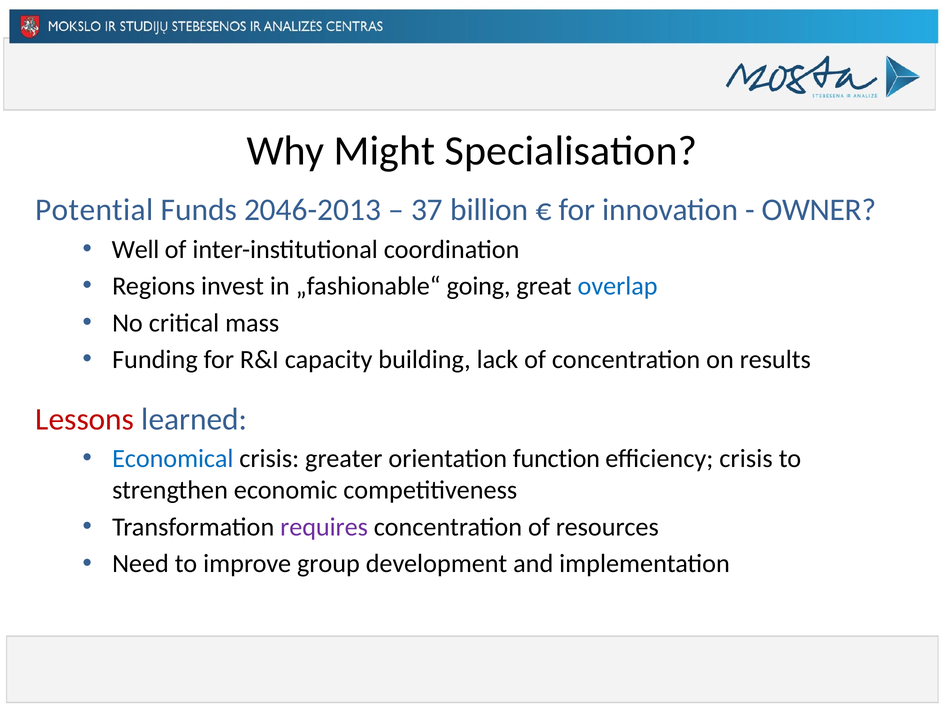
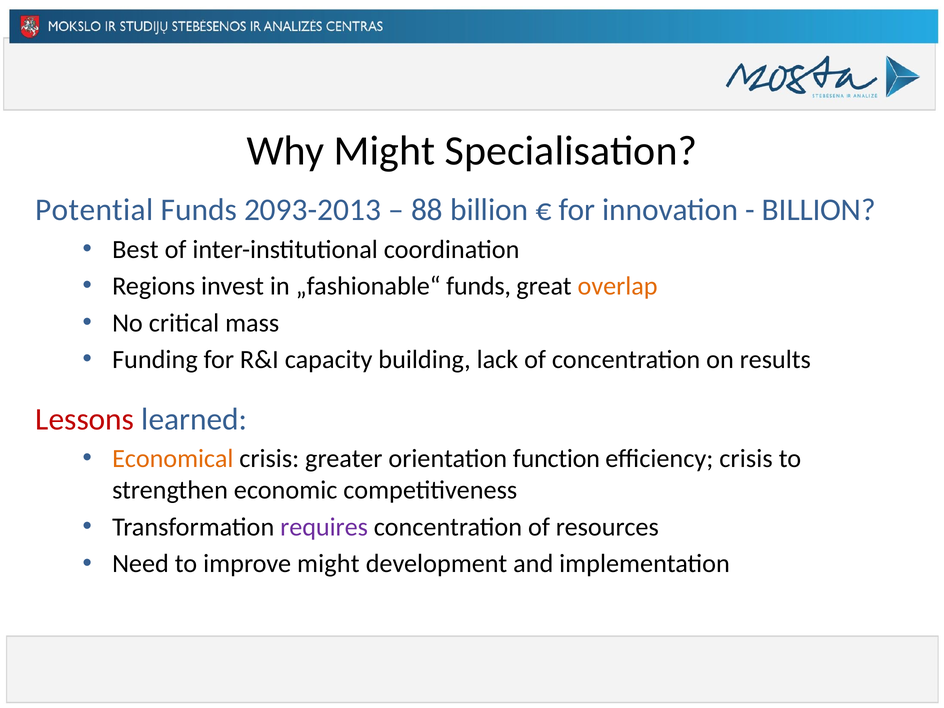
2046-2013: 2046-2013 -> 2093-2013 (313, 210)
37: 37 -> 88 (427, 210)
OWNER: OWNER -> BILLION (819, 210)
Well: Well -> Best (135, 249)
„fashionable“ going: going -> funds (479, 286)
overlap colour: blue -> orange (618, 286)
Economical colour: blue -> orange (173, 459)
improve group: group -> might (328, 564)
